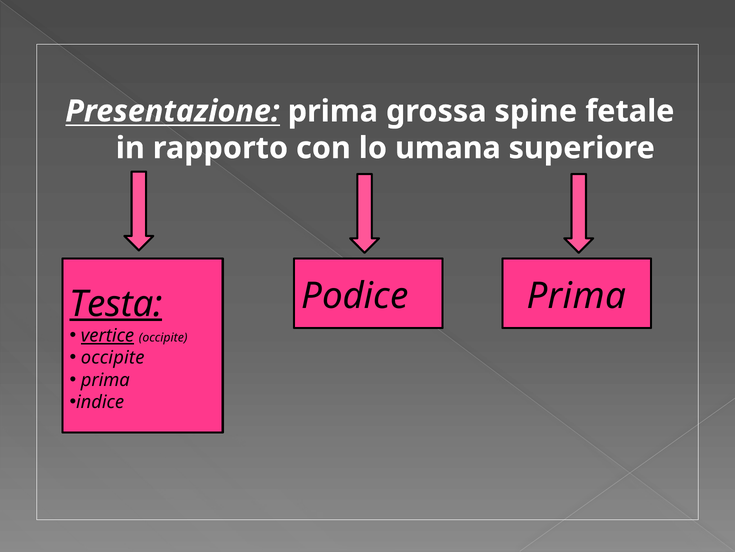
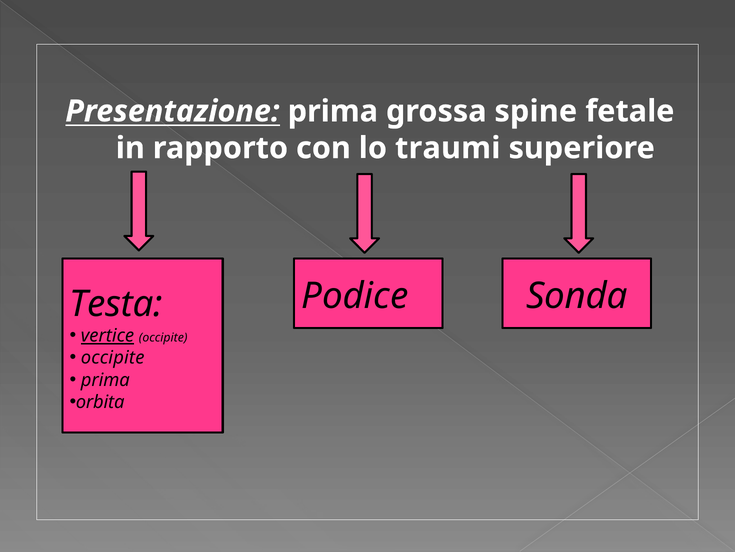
umana: umana -> traumi (448, 148)
Podice Prima: Prima -> Sonda (577, 296)
Testa underline: present -> none (116, 304)
indice: indice -> orbita (100, 401)
